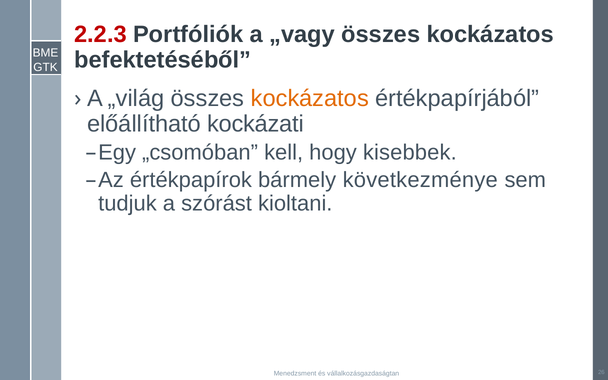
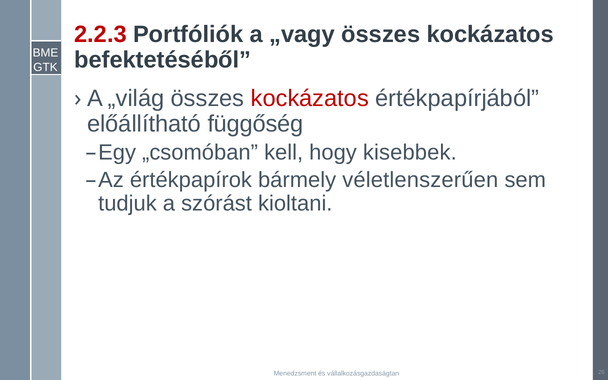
kockázatos colour: orange -> red (310, 98)
kockázati: kockázati -> függőség (256, 124)
következménye: következménye -> véletlenszerűen (420, 180)
